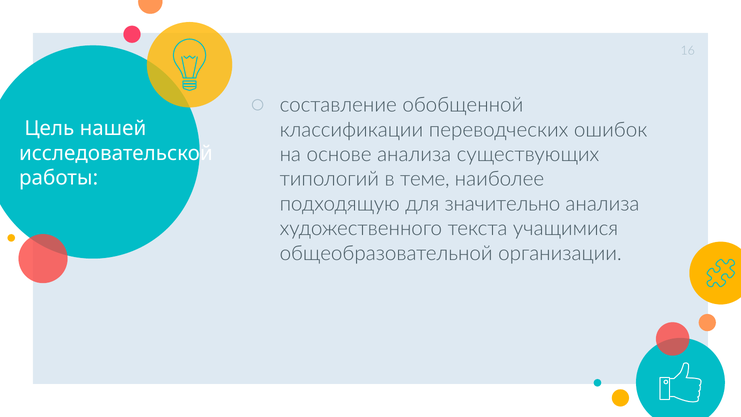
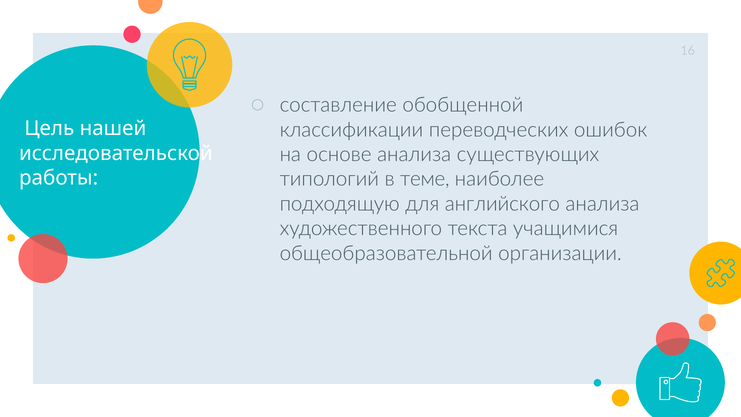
значительно: значительно -> английского (502, 204)
